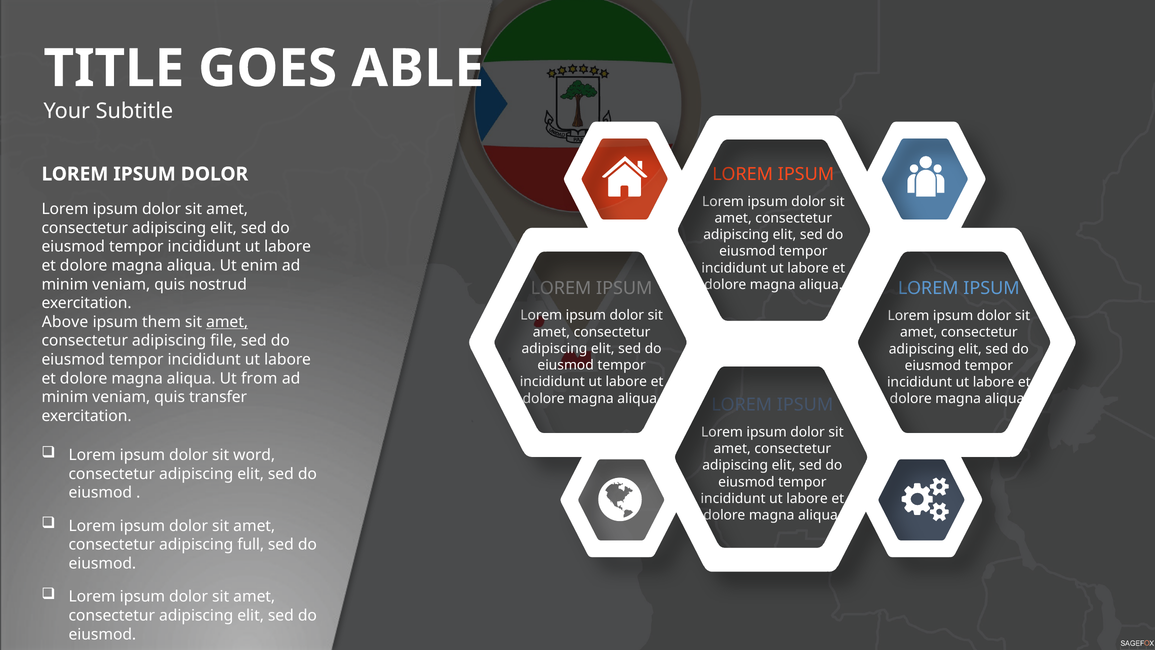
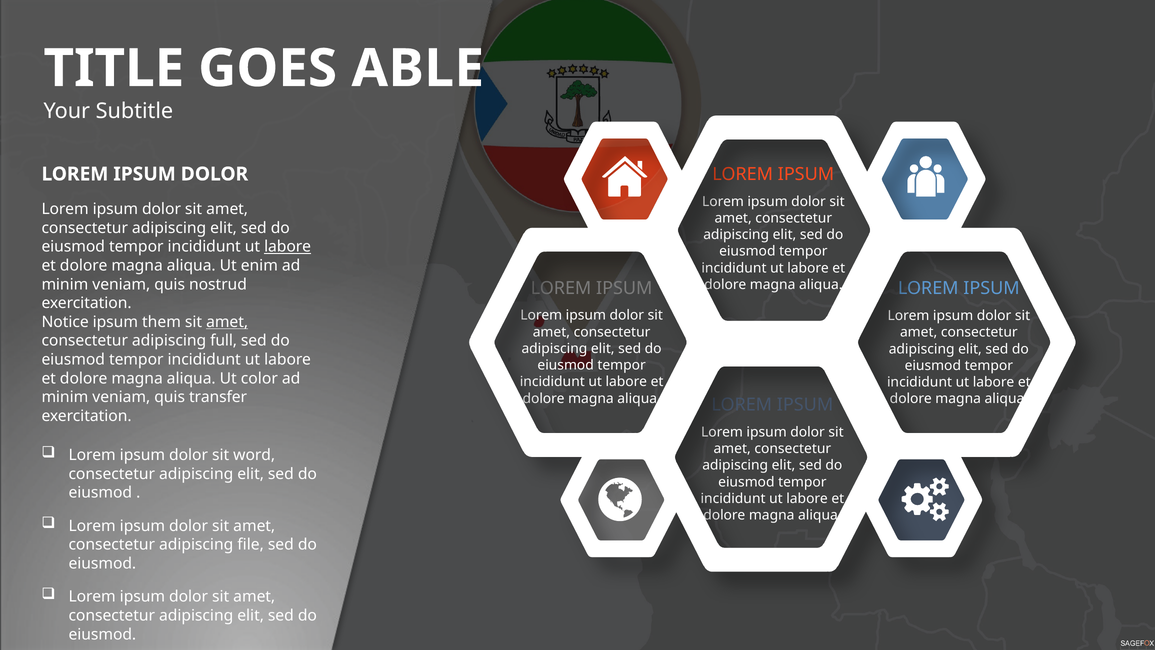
labore underline: none -> present (288, 247)
Above: Above -> Notice (65, 322)
file: file -> full (224, 341)
from: from -> color (259, 378)
full: full -> file (251, 544)
